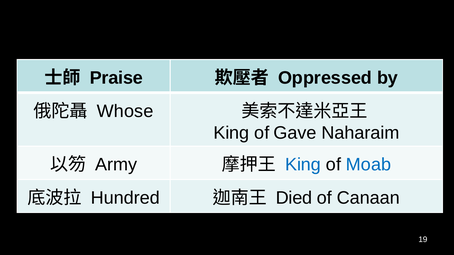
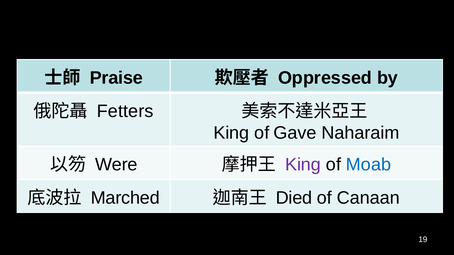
Whose: Whose -> Fetters (125, 111)
Army: Army -> Were (116, 165)
King colour: blue -> purple (303, 165)
Hundred: Hundred -> Marched (125, 198)
